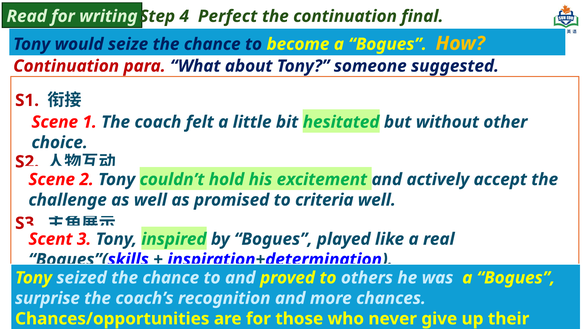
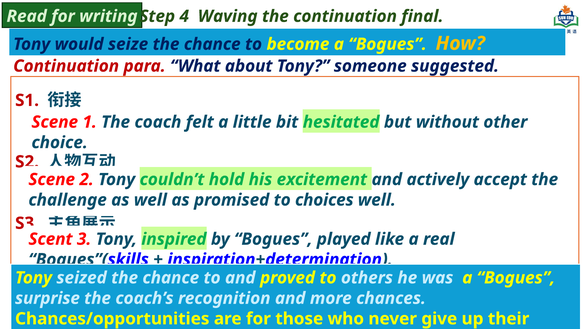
Perfect: Perfect -> Waving (228, 16)
criteria: criteria -> choices (324, 200)
